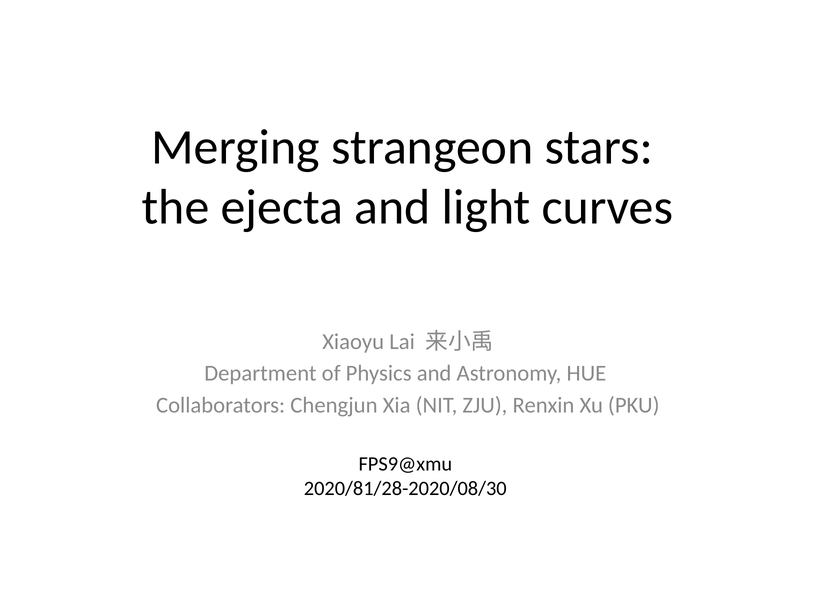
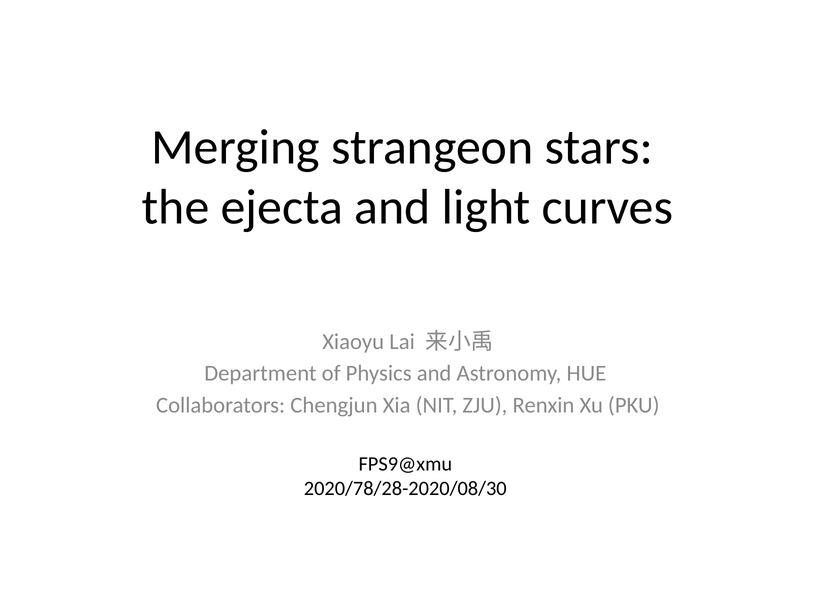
2020/81/28-2020/08/30: 2020/81/28-2020/08/30 -> 2020/78/28-2020/08/30 (405, 488)
